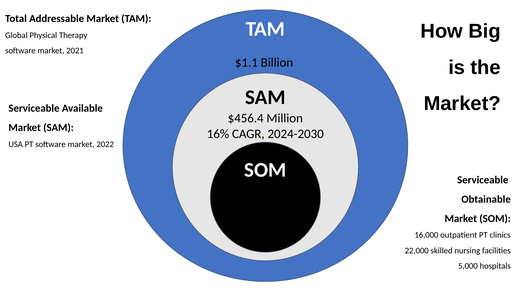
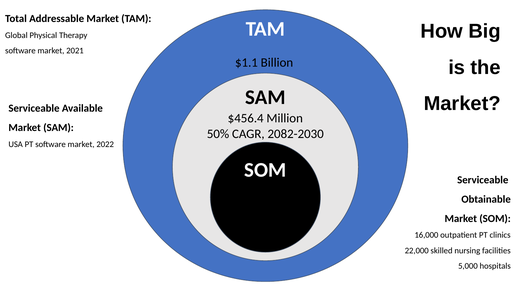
16%: 16% -> 50% (218, 134)
2024-2030: 2024-2030 -> 2082-2030 (296, 134)
